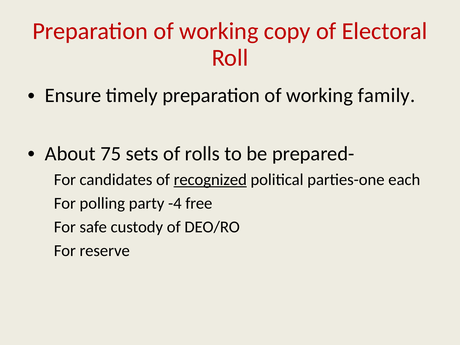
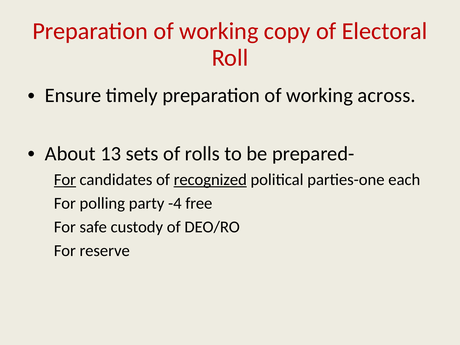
family: family -> across (387, 96)
75: 75 -> 13 (111, 154)
For underline: none -> present (65, 180)
